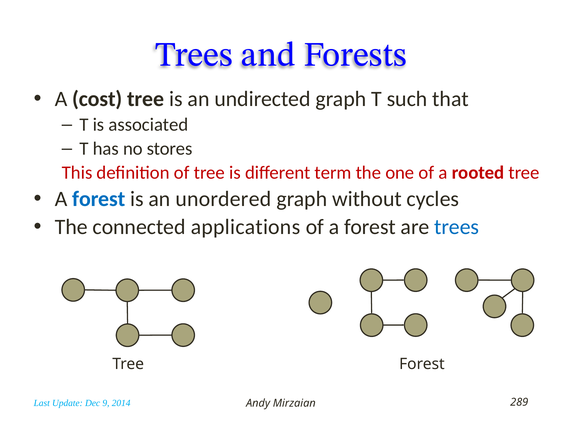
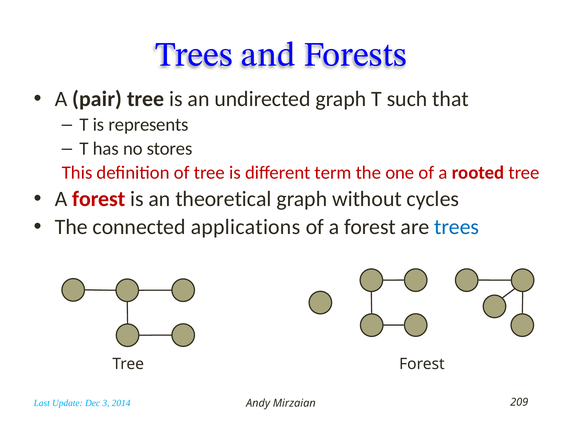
cost: cost -> pair (97, 99)
associated: associated -> represents (149, 124)
forest colour: blue -> red (99, 199)
unordered: unordered -> theoretical (223, 199)
9: 9 -> 3 (106, 403)
289: 289 -> 209 (519, 402)
